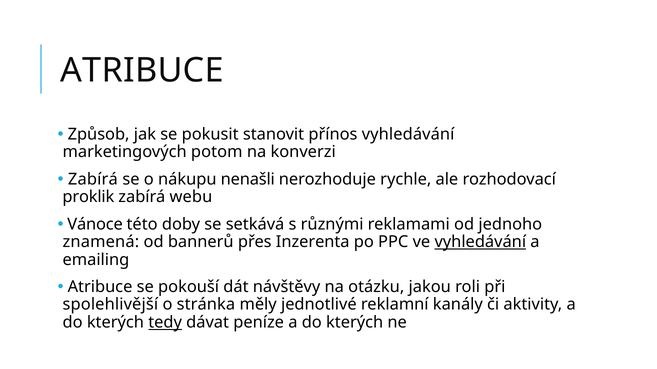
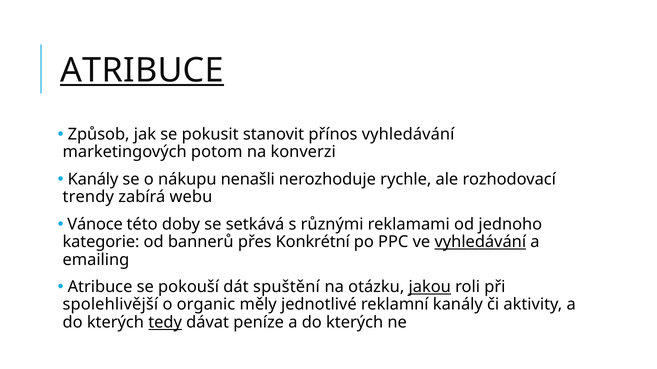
ATRIBUCE underline: none -> present (142, 70)
Zabírá: Zabírá -> Kanály (93, 179)
proklik: proklik -> trendy (88, 197)
znamená: znamená -> kategorie (101, 242)
Inzerenta: Inzerenta -> Konkrétní (313, 242)
návštěvy: návštěvy -> spuštění (286, 287)
jakou underline: none -> present (430, 287)
stránka: stránka -> organic (206, 305)
